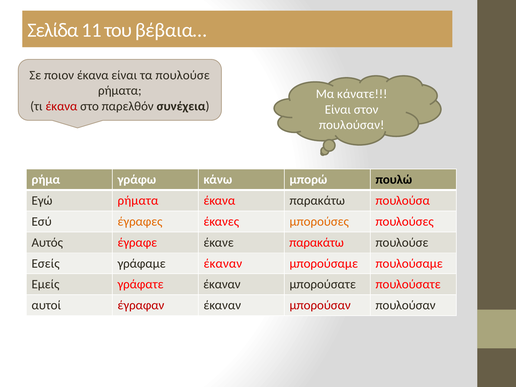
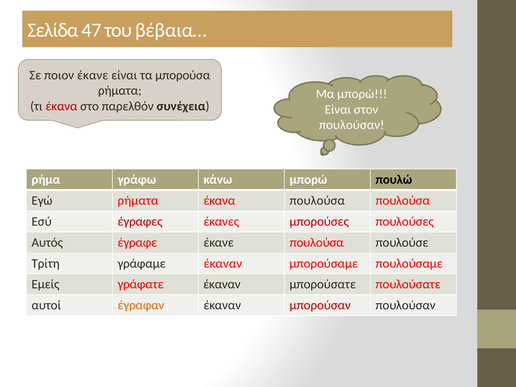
11: 11 -> 47 (92, 30)
ποιον έκανα: έκανα -> έκανε (93, 75)
τα πουλούσε: πουλούσε -> μπορούσα (183, 75)
Μα κάνατε: κάνατε -> μπορώ (362, 94)
έκανα παρακάτω: παρακάτω -> πουλούσα (317, 201)
έγραφες colour: orange -> red (140, 222)
μπορούσες colour: orange -> red (319, 222)
έκανε παρακάτω: παρακάτω -> πουλούσα (317, 243)
Εσείς: Εσείς -> Τρίτη (46, 263)
έγραφαν colour: red -> orange (141, 305)
